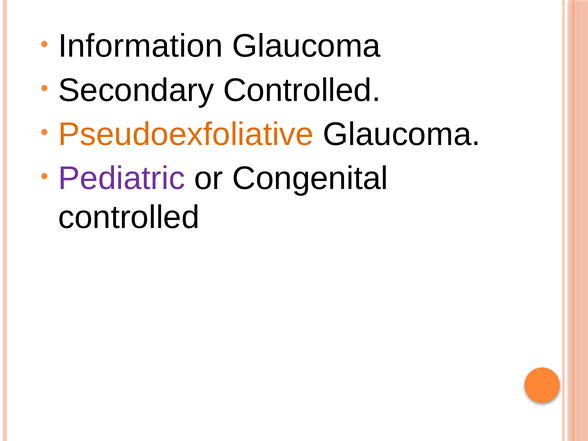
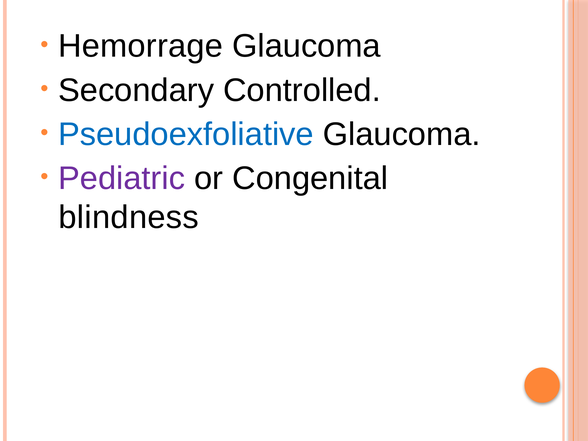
Information: Information -> Hemorrage (141, 46)
Pseudoexfoliative colour: orange -> blue (186, 134)
controlled: controlled -> blindness (129, 218)
